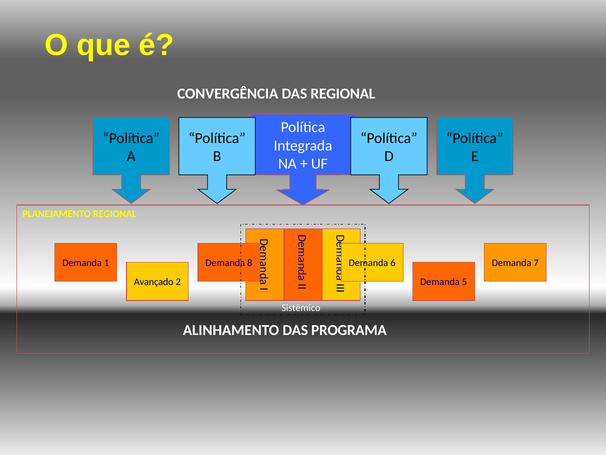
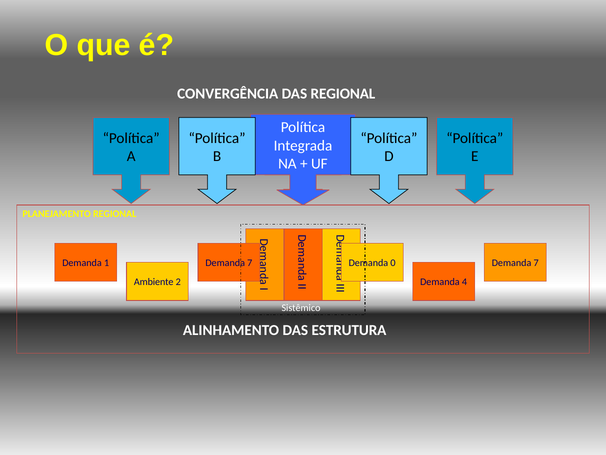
8: 8 -> 7 (250, 263)
6: 6 -> 0 (393, 263)
Avançado: Avançado -> Ambiente (154, 282)
5: 5 -> 4 (464, 282)
PROGRAMA: PROGRAMA -> ESTRUTURA (349, 330)
